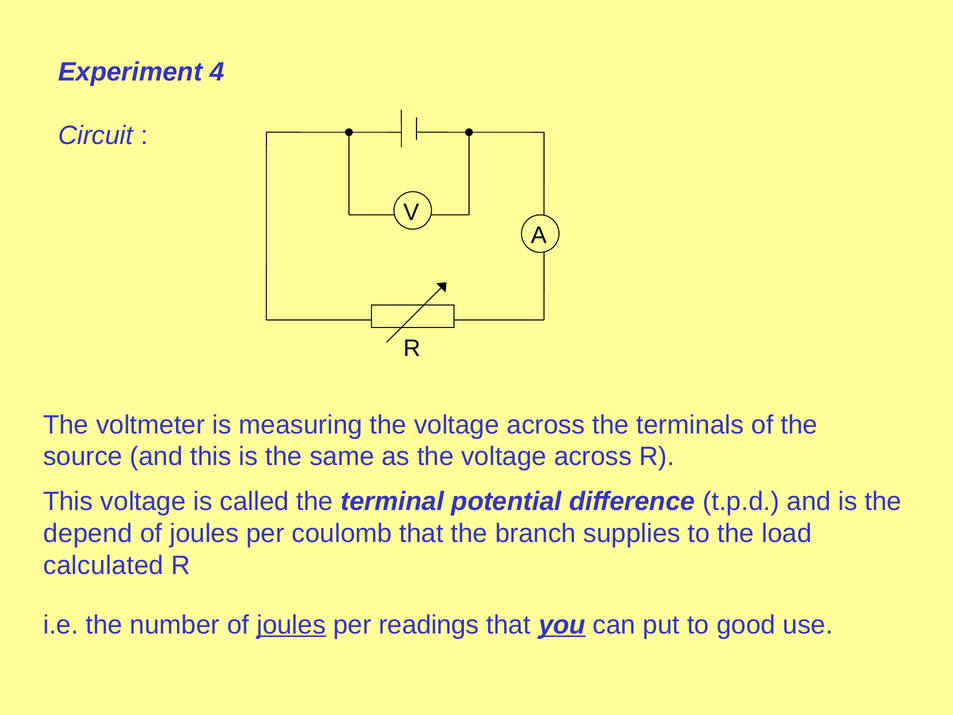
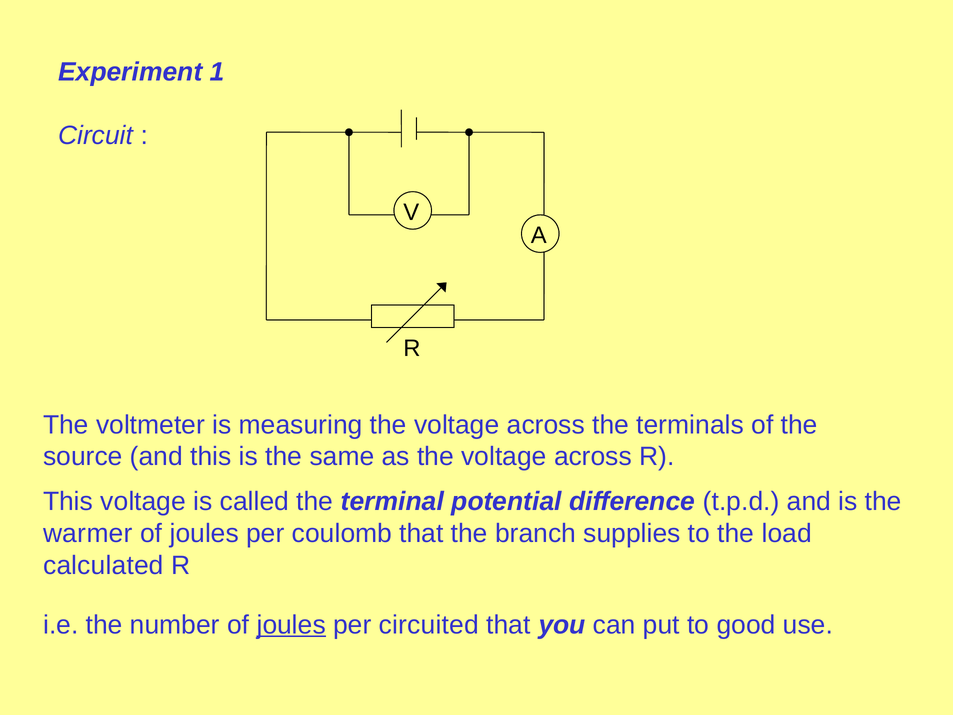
4: 4 -> 1 (217, 72)
depend: depend -> warmer (88, 533)
readings: readings -> circuited (429, 625)
you underline: present -> none (562, 625)
